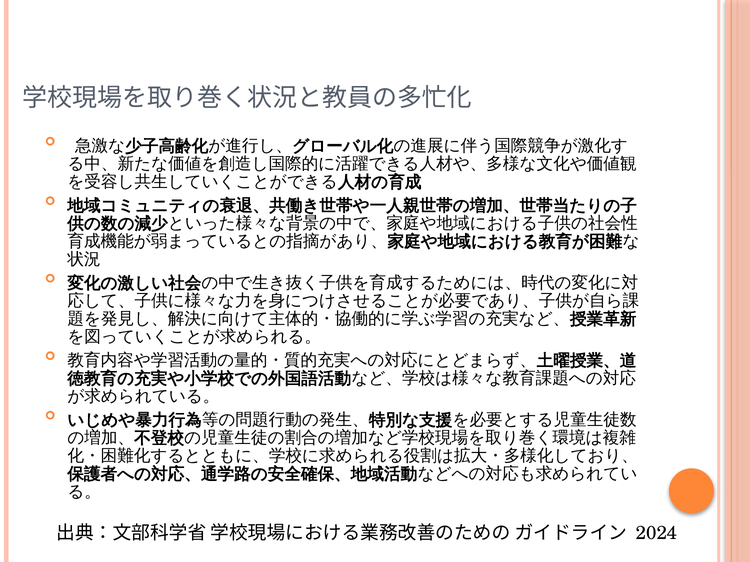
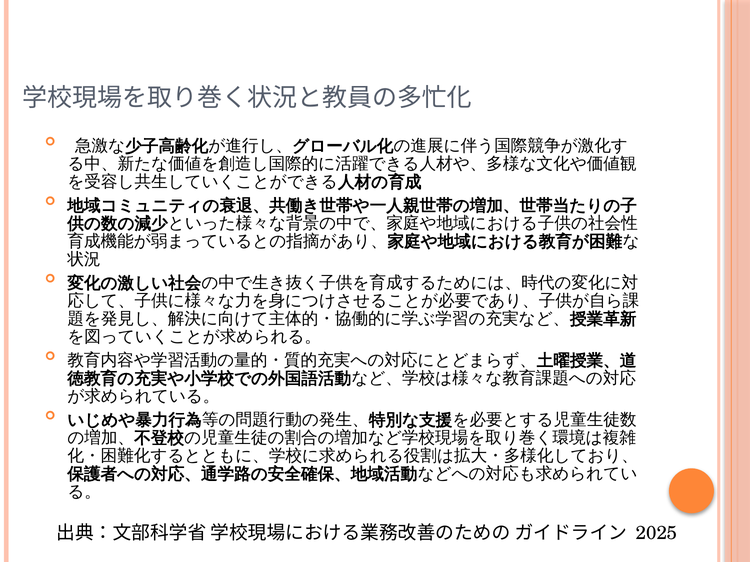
2024: 2024 -> 2025 (657, 534)
